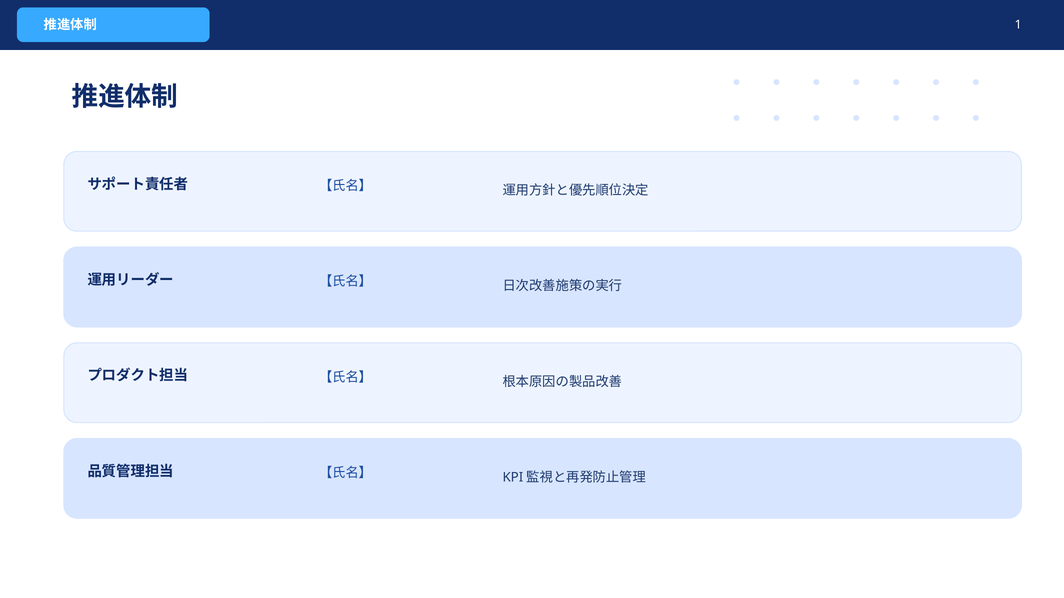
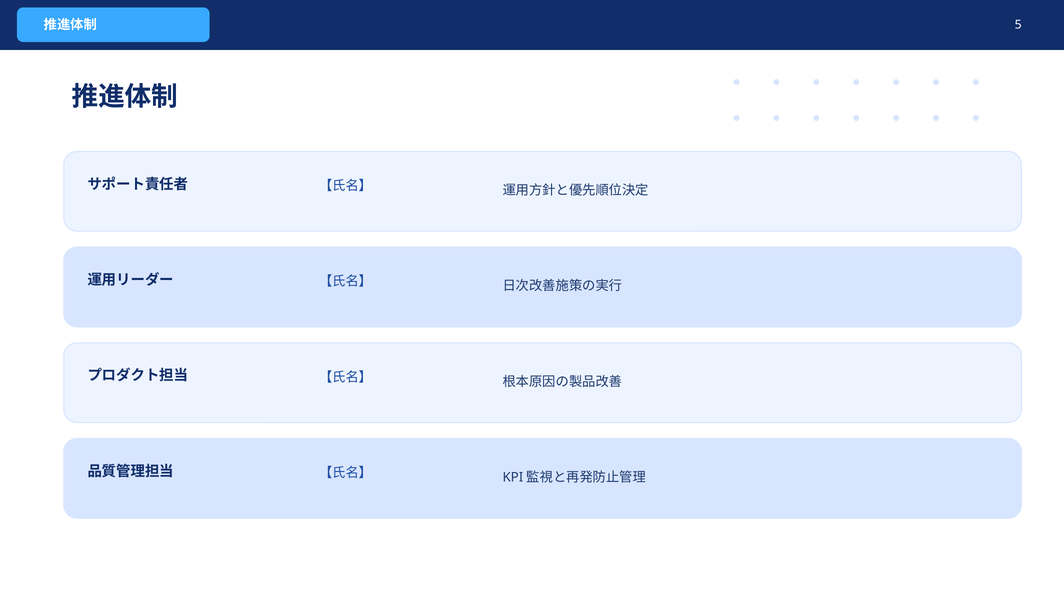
1: 1 -> 5 (1018, 25)
